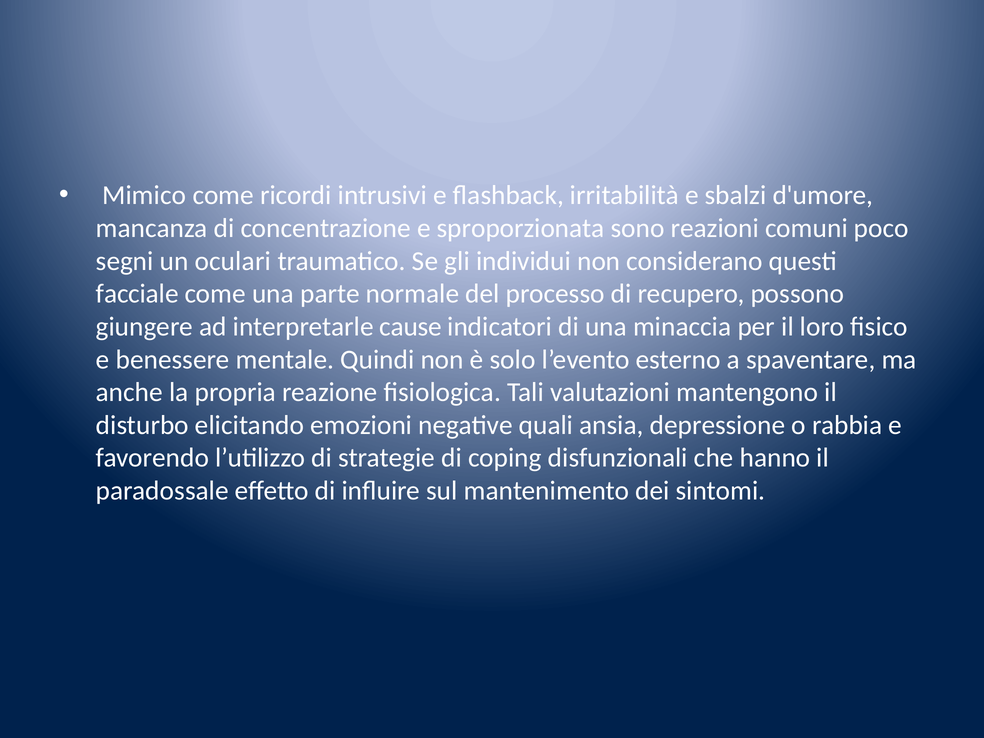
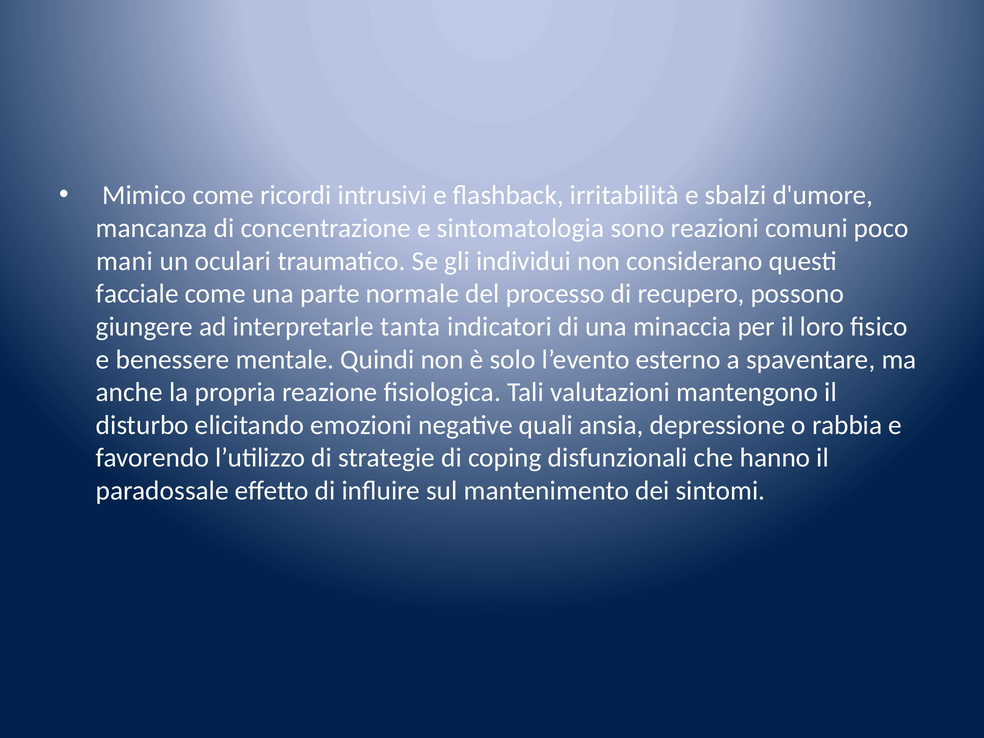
sproporzionata: sproporzionata -> sintomatologia (521, 228)
segni: segni -> mani (125, 261)
cause: cause -> tanta (410, 327)
